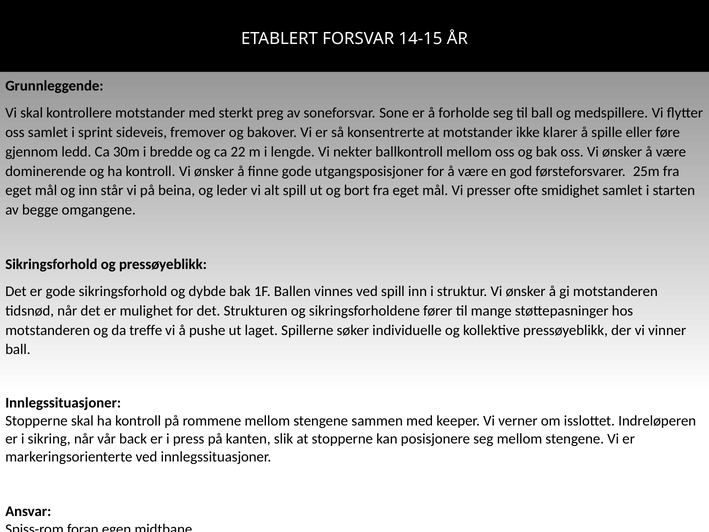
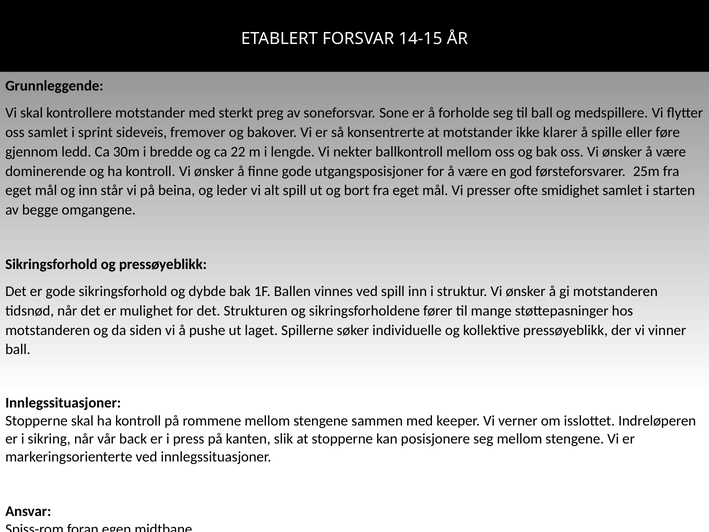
treffe: treffe -> siden (146, 330)
